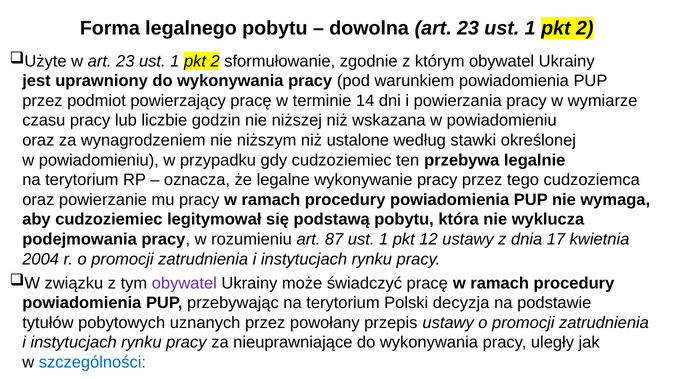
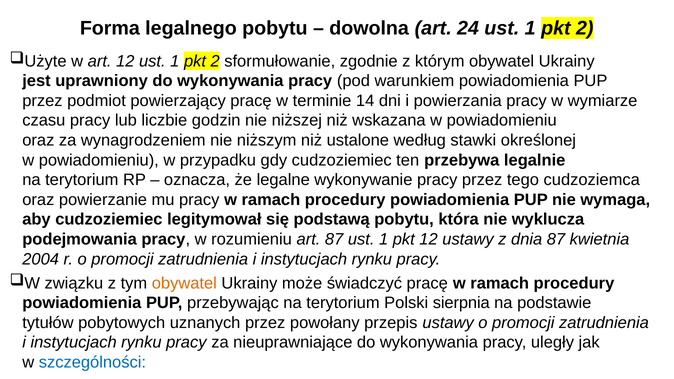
dowolna art 23: 23 -> 24 (468, 28)
w art 23: 23 -> 12 (125, 61)
dnia 17: 17 -> 87 (556, 239)
obywatel colour: purple -> orange (184, 283)
decyzja: decyzja -> sierpnia (461, 303)
